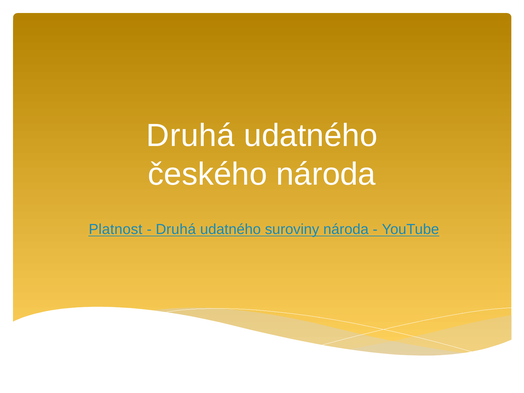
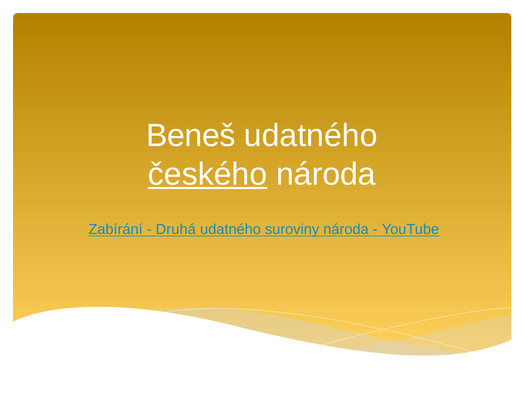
Druhá: Druhá -> Beneš (191, 136)
českého underline: none -> present (208, 174)
Platnost: Platnost -> Zabírání (116, 230)
